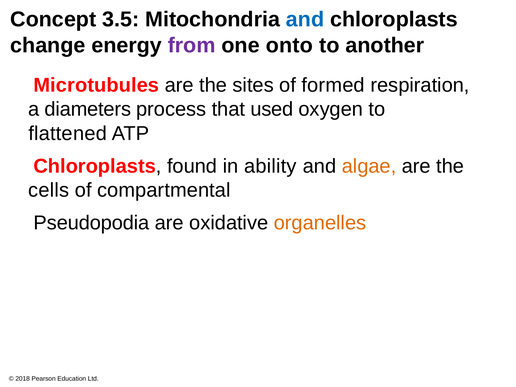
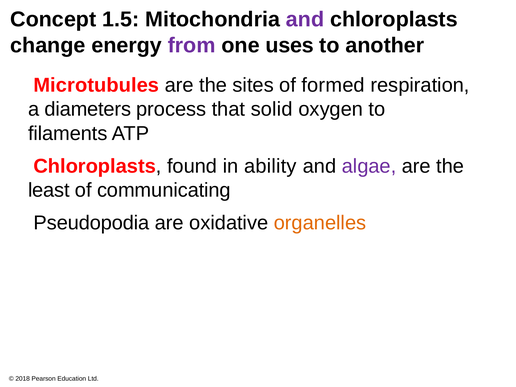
3.5: 3.5 -> 1.5 (121, 20)
and colour: blue -> purple (305, 20)
onto: onto -> uses (290, 45)
used: used -> solid (272, 109)
flattened: flattened -> filaments (68, 133)
algae colour: orange -> purple (369, 166)
cells: cells -> least (49, 190)
compartmental: compartmental -> communicating (164, 190)
